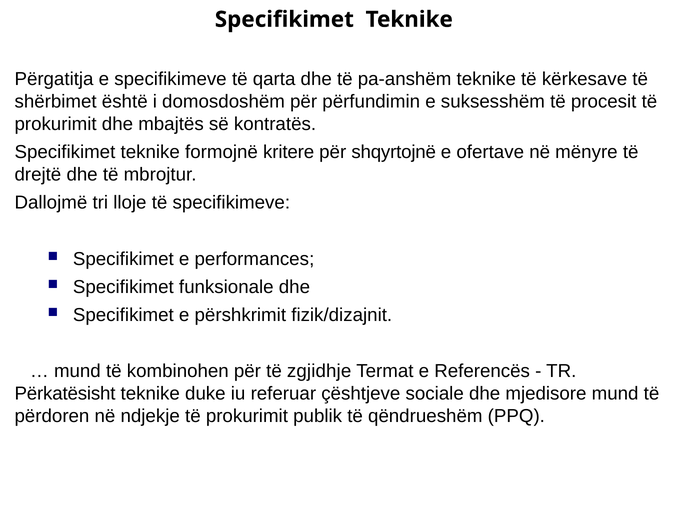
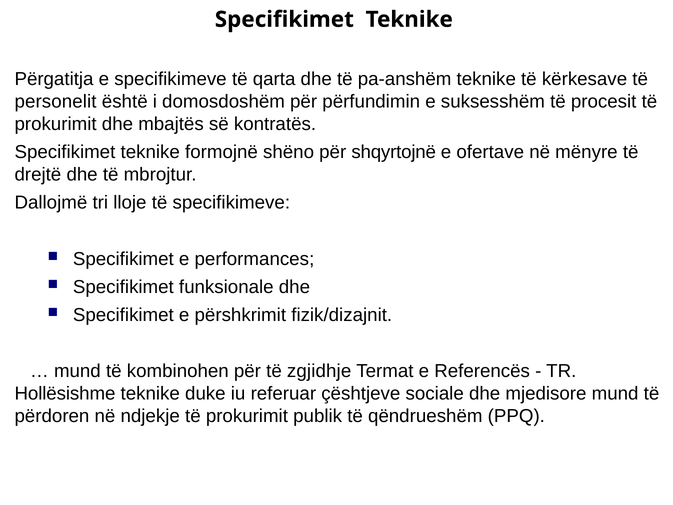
shërbimet: shërbimet -> personelit (56, 102)
kritere: kritere -> shëno (289, 152)
Përkatësisht: Përkatësisht -> Hollësishme (65, 394)
